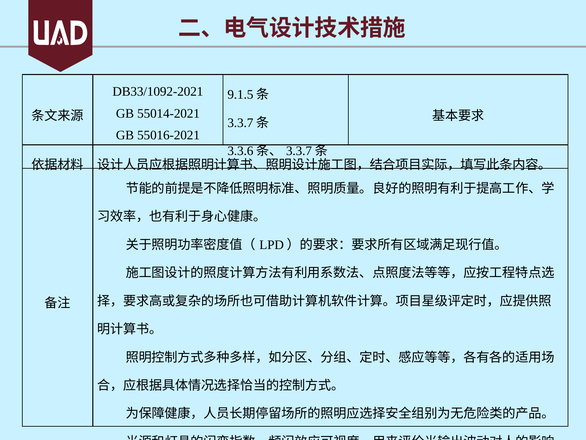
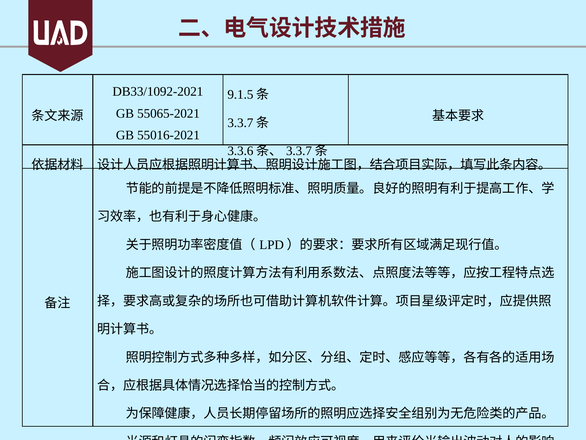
55014-2021: 55014-2021 -> 55065-2021 (169, 113)
